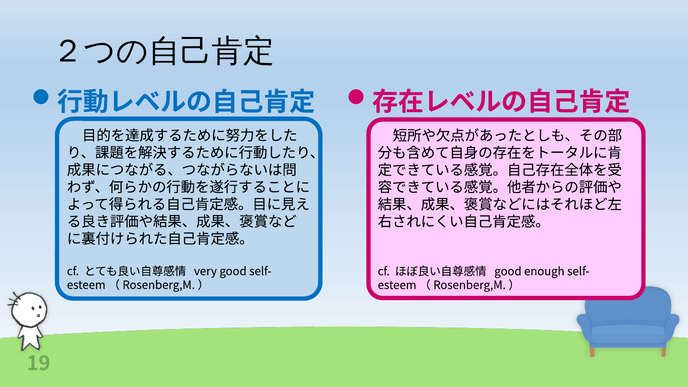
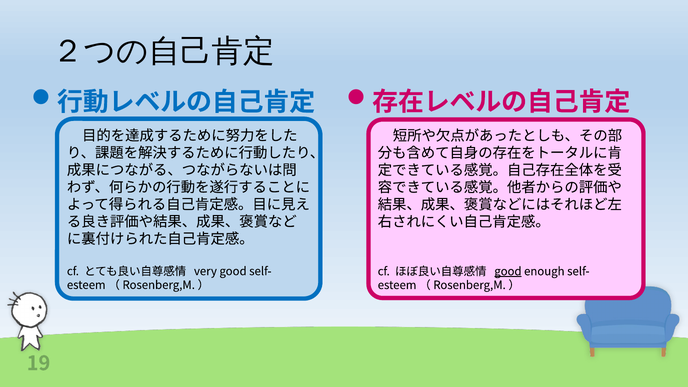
good underline: none -> present (508, 271)
